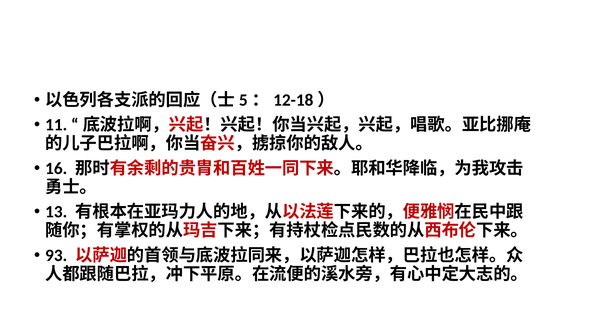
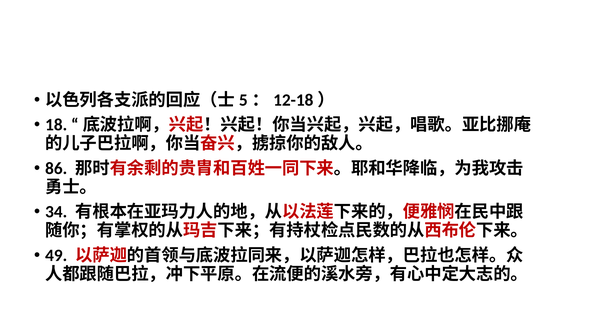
11: 11 -> 18 (56, 125)
16: 16 -> 86 (56, 168)
13: 13 -> 34 (56, 212)
93: 93 -> 49 (56, 255)
